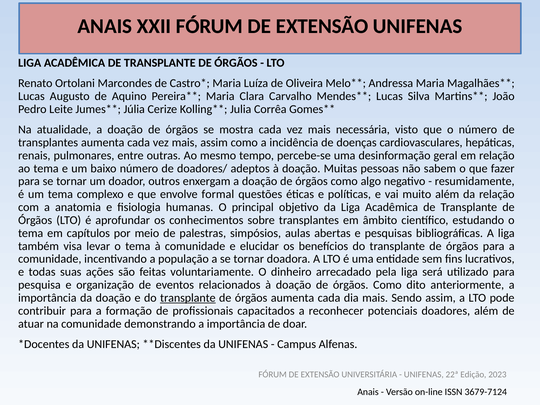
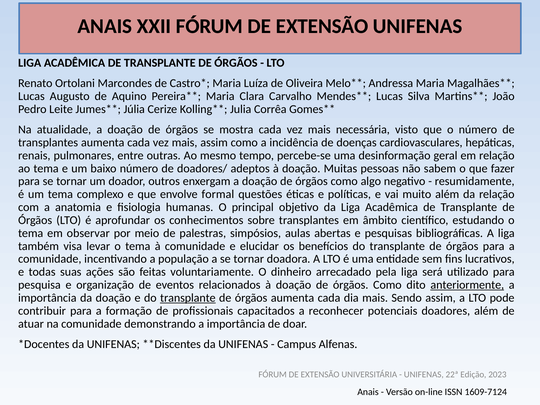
capítulos: capítulos -> observar (88, 233)
anteriormente underline: none -> present (467, 285)
3679-7124: 3679-7124 -> 1609-7124 (486, 392)
